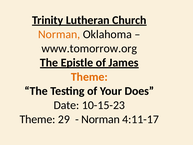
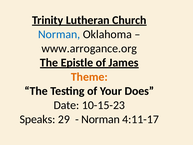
Norman colour: orange -> blue (59, 34)
www.tomorrow.org: www.tomorrow.org -> www.arrogance.org (89, 48)
Theme: Theme -> Speaks (37, 119)
